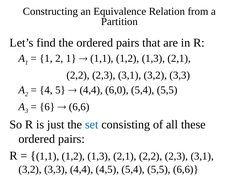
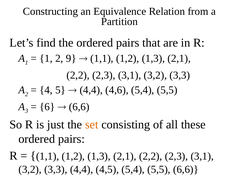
2 1: 1 -> 9 (71, 58)
6,0: 6,0 -> 4,6 (117, 90)
set colour: blue -> orange (92, 125)
